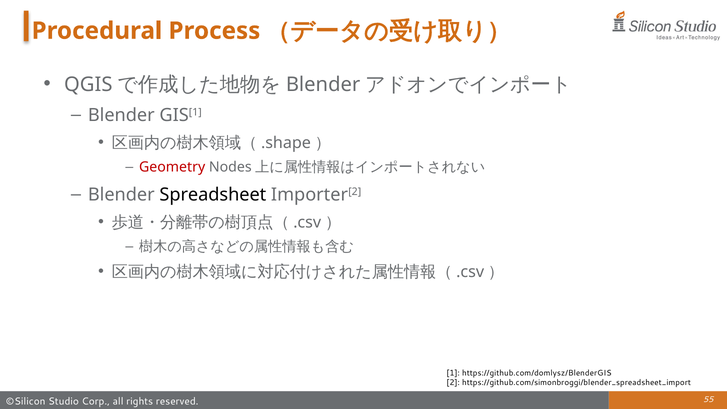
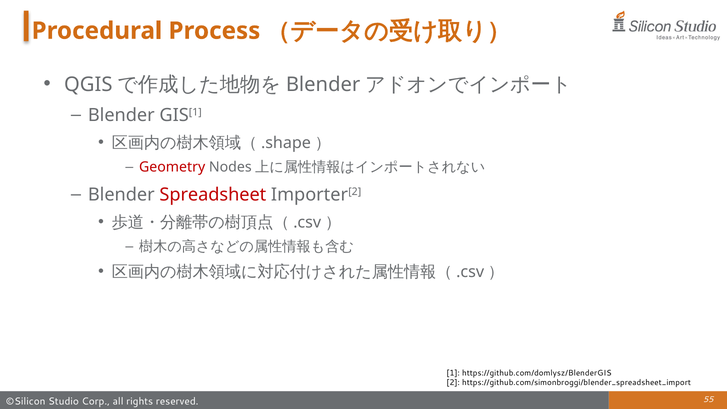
Spreadsheet colour: black -> red (213, 195)
